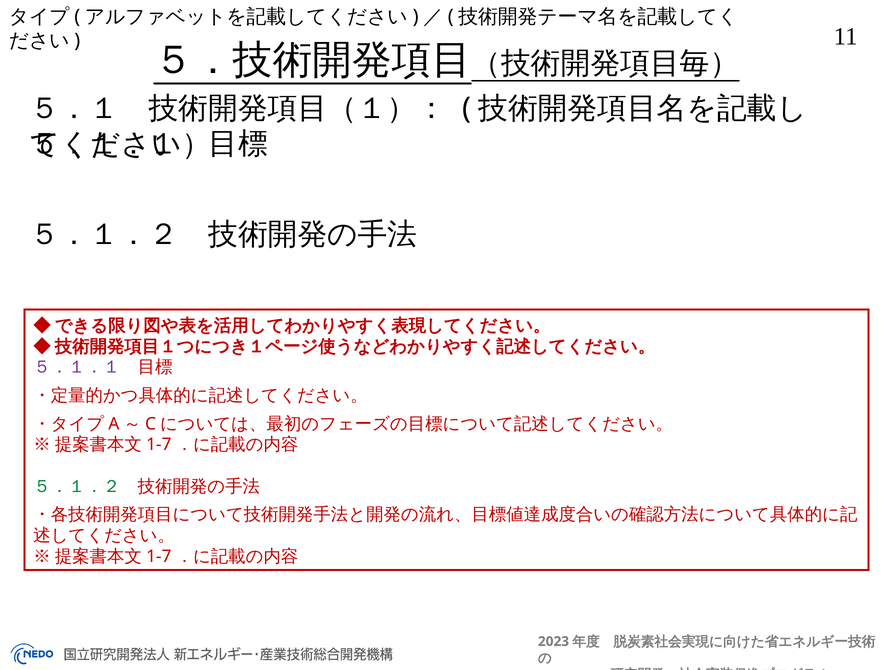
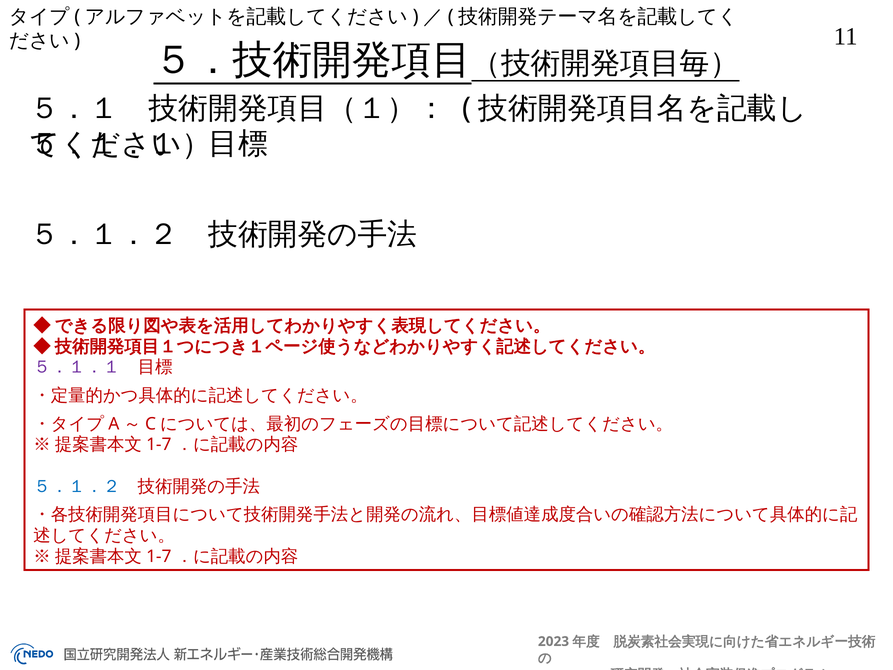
５．１．２ colour: green -> blue (77, 486)
